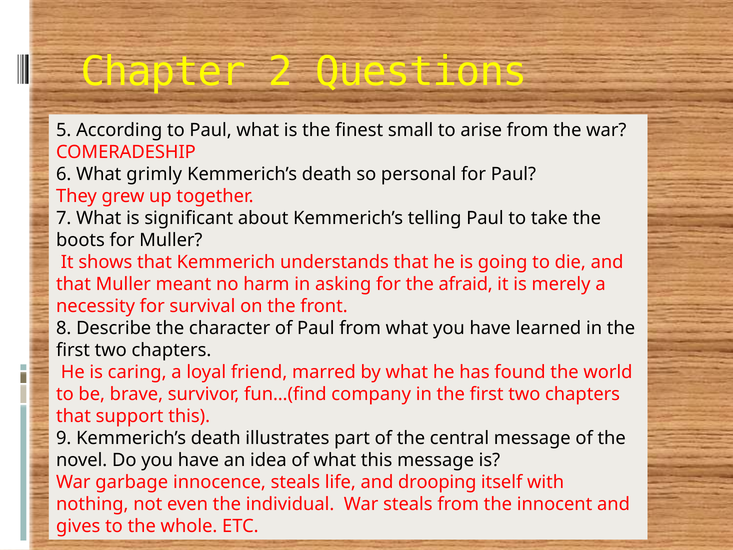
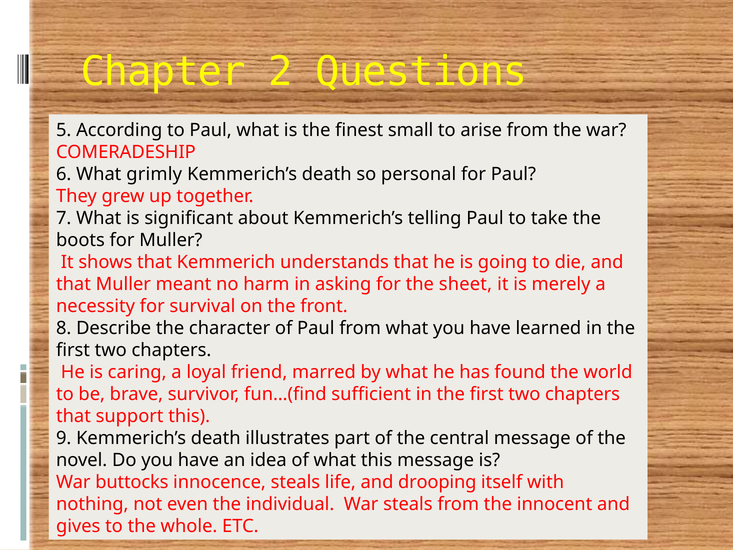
afraid: afraid -> sheet (465, 284)
company: company -> sufficient (371, 394)
garbage: garbage -> buttocks (132, 482)
